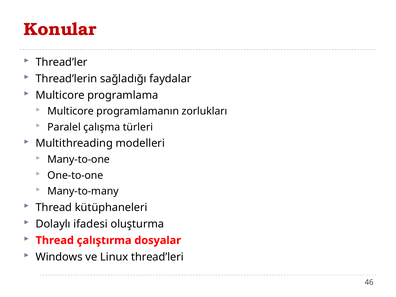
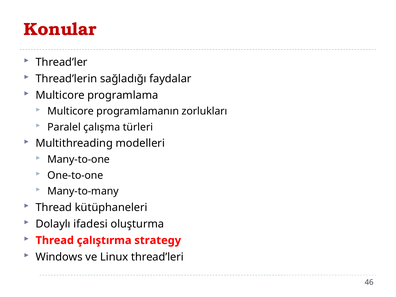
dosyalar: dosyalar -> strategy (158, 240)
